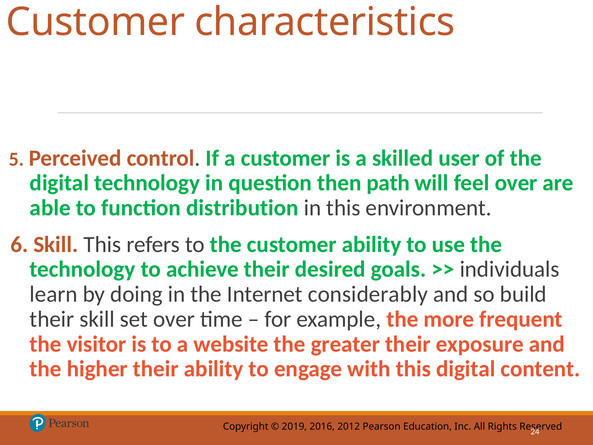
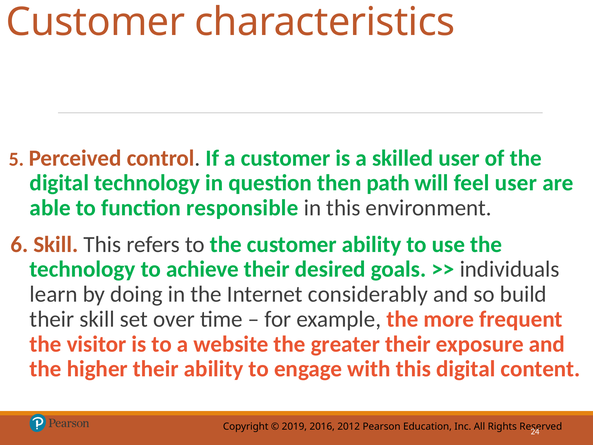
feel over: over -> user (516, 183)
distribution: distribution -> responsible (242, 208)
